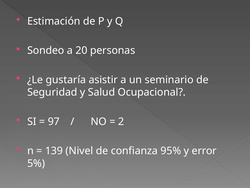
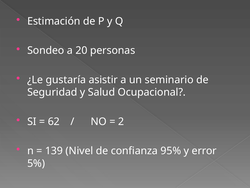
97: 97 -> 62 (54, 121)
